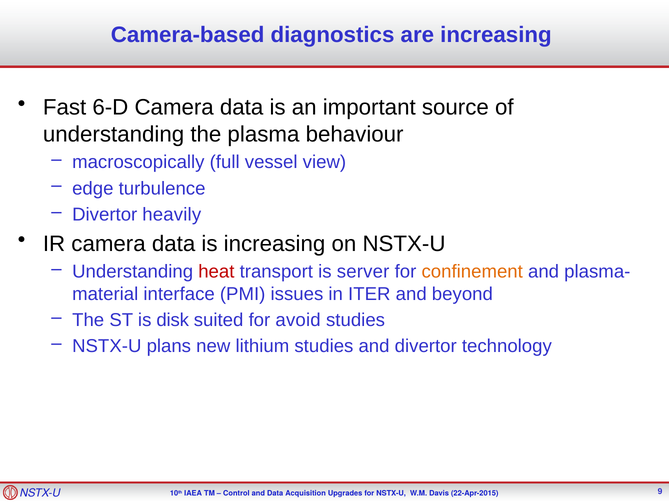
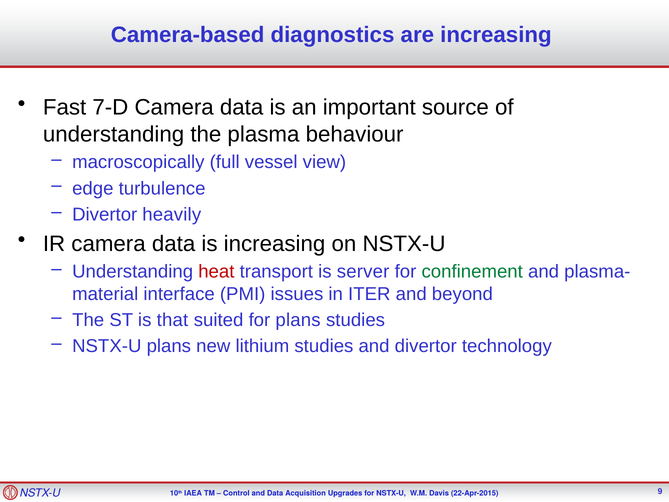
6-D: 6-D -> 7-D (110, 108)
confinement colour: orange -> green (472, 272)
disk: disk -> that (172, 320)
for avoid: avoid -> plans (298, 320)
